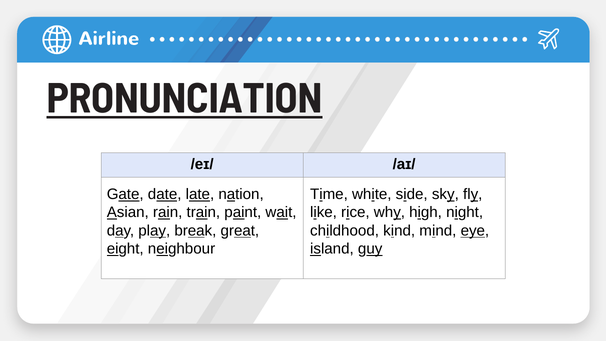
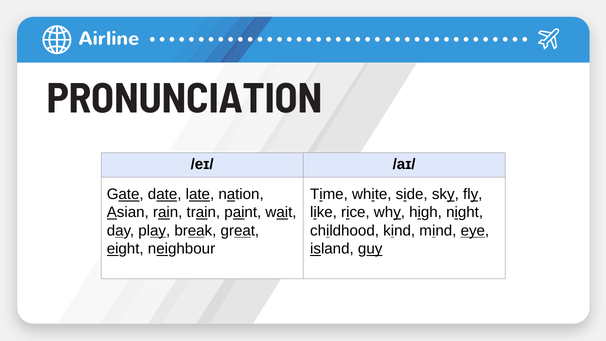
PRONUNCIATION underline: present -> none (185, 99)
